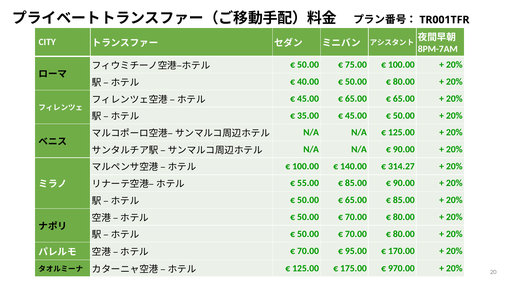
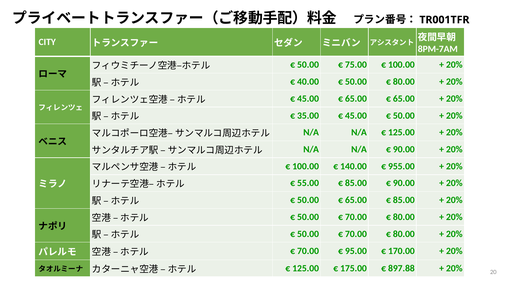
314.27: 314.27 -> 955.00 (401, 166)
970.00: 970.00 -> 897.88 (401, 269)
